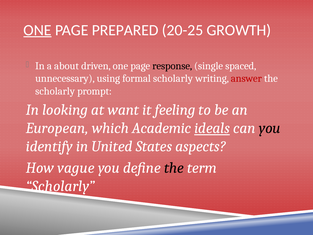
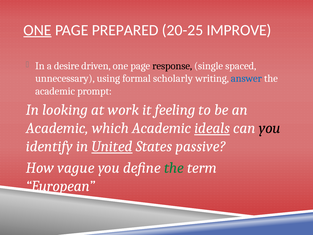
GROWTH: GROWTH -> IMPROVE (239, 30)
about: about -> desire (67, 66)
answer colour: red -> blue (246, 78)
scholarly: scholarly -> academic (55, 91)
want: want -> work (123, 110)
European: European -> Academic (57, 128)
United underline: none -> present (112, 146)
aspects: aspects -> passive (201, 146)
the colour: black -> green (174, 168)
Scholarly: Scholarly -> European (60, 186)
